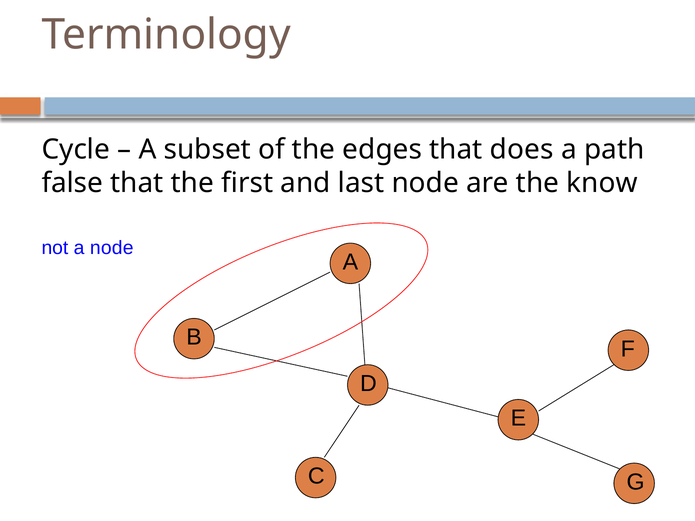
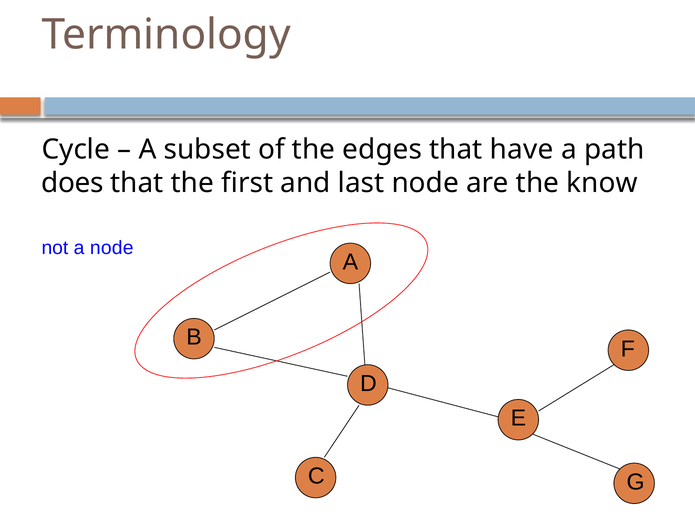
does: does -> have (522, 150)
false: false -> does (72, 183)
